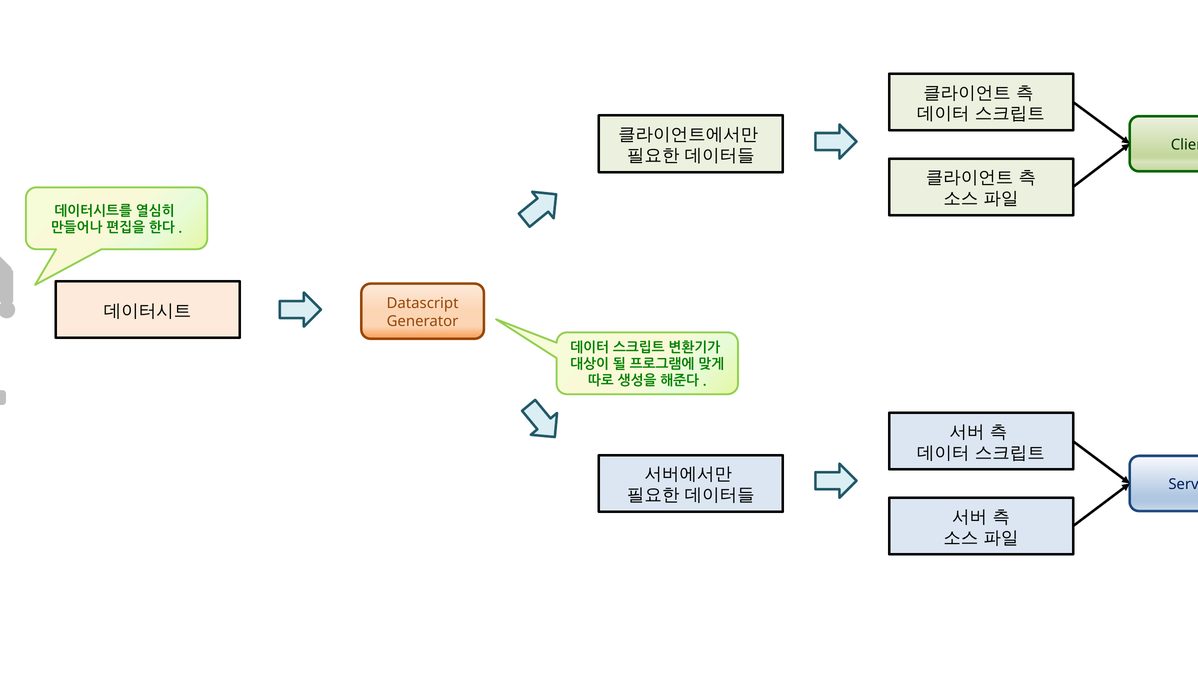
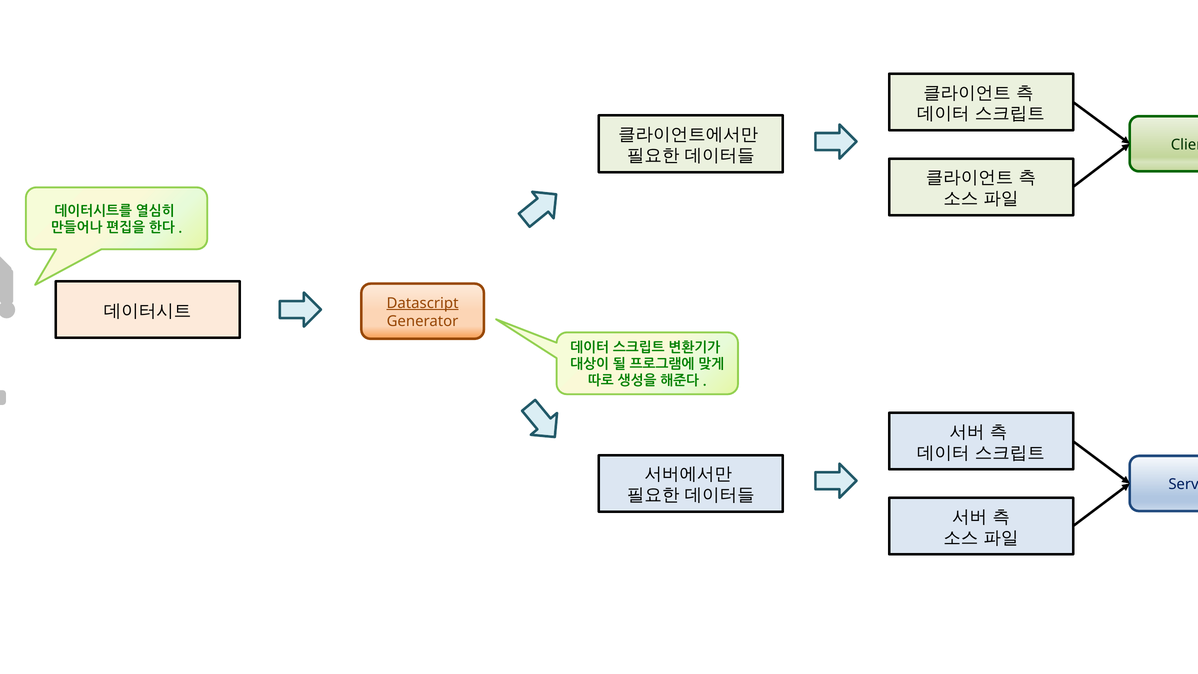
Datascript underline: none -> present (423, 303)
